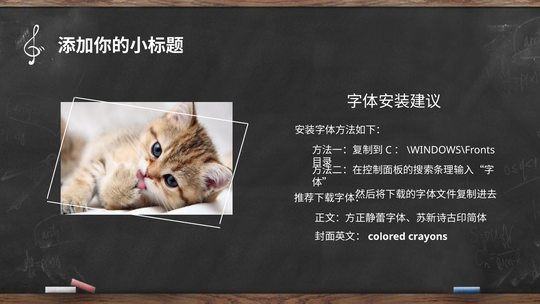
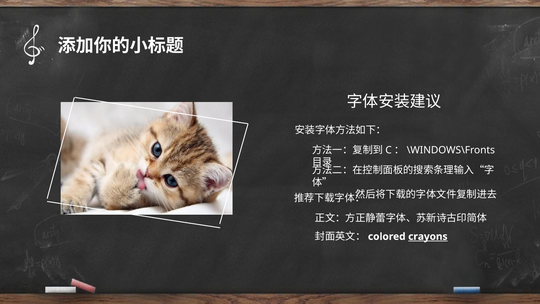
crayons underline: none -> present (428, 236)
